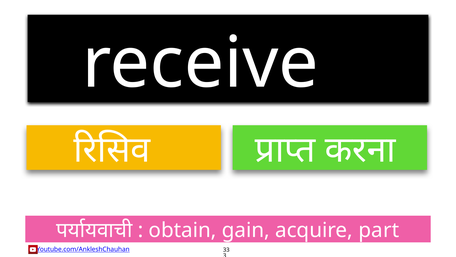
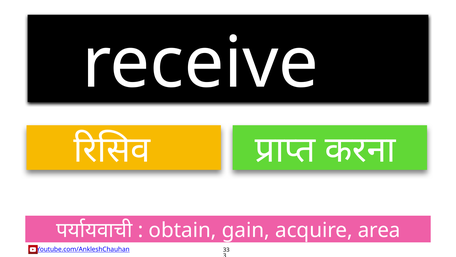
part: part -> area (379, 230)
